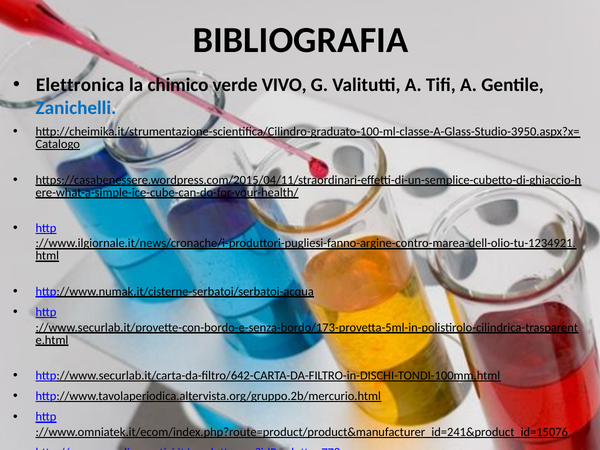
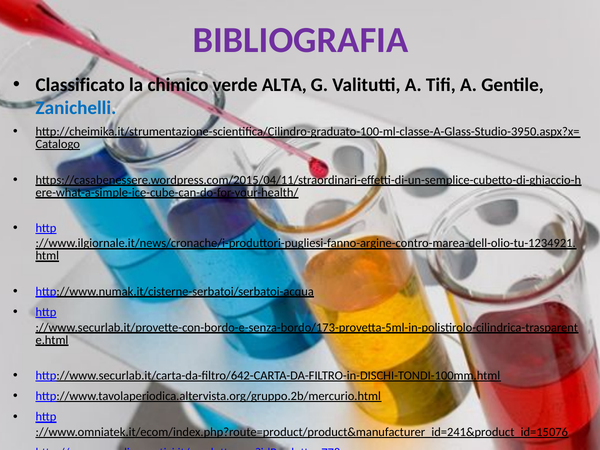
BIBLIOGRAFIA colour: black -> purple (300, 40)
Elettronica: Elettronica -> Classificato (80, 85)
VIVO: VIVO -> ALTA (284, 85)
